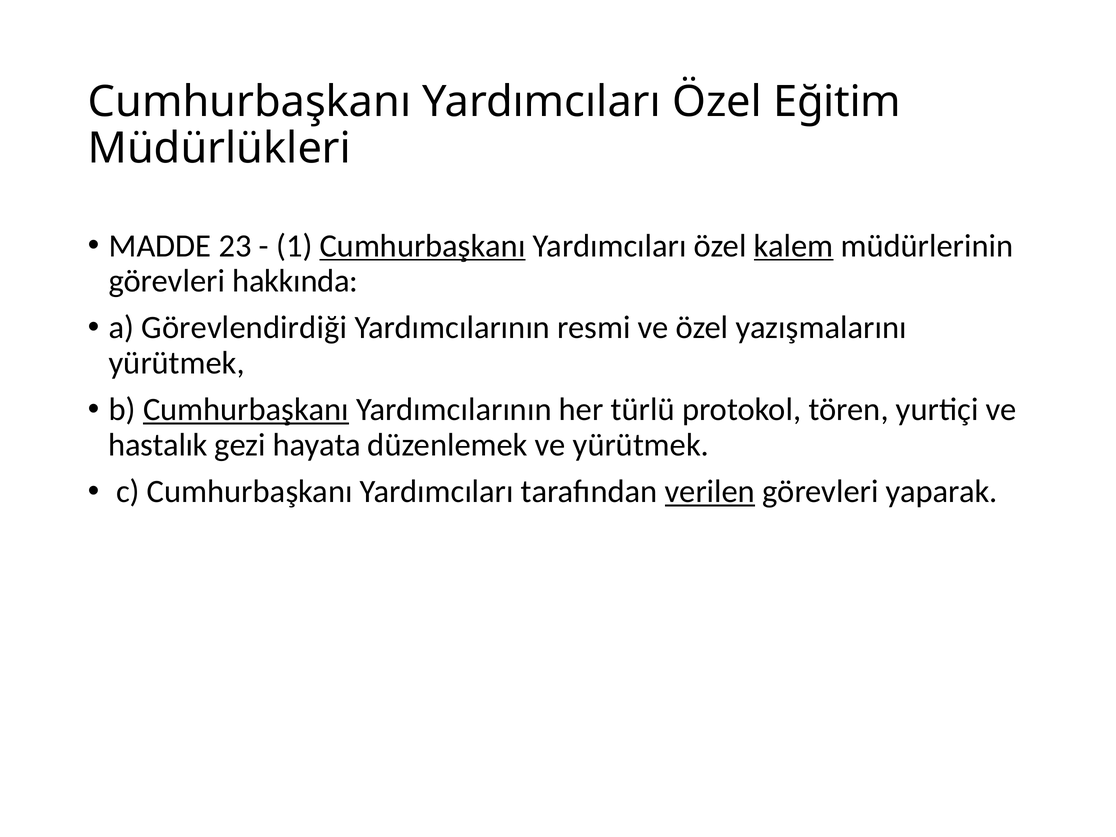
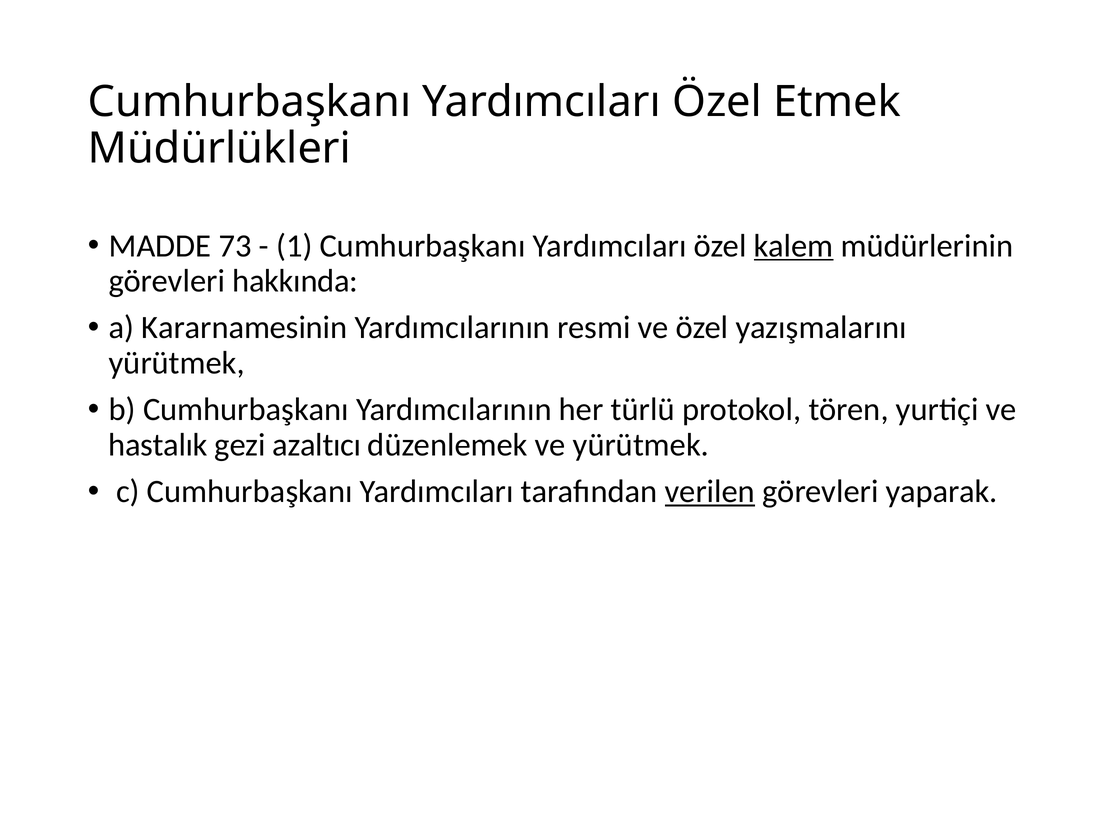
Eğitim: Eğitim -> Etmek (837, 102)
23: 23 -> 73 (235, 246)
Cumhurbaşkanı underline: present -> none (423, 246)
Görevlendirdiği: Görevlendirdiği -> Kararnamesinin (244, 328)
Cumhurbaşkanı underline: present -> none (246, 410)
hayata: hayata -> azaltıcı (317, 445)
